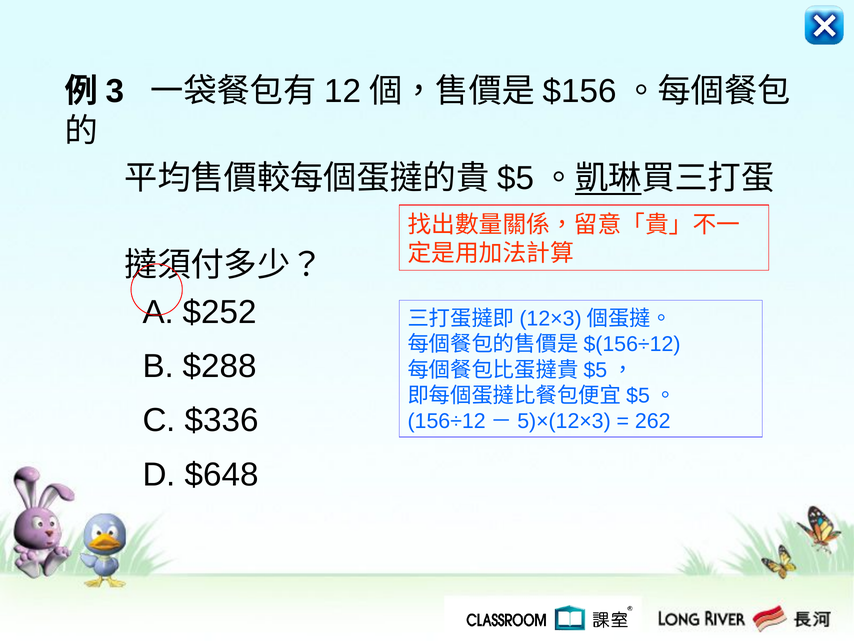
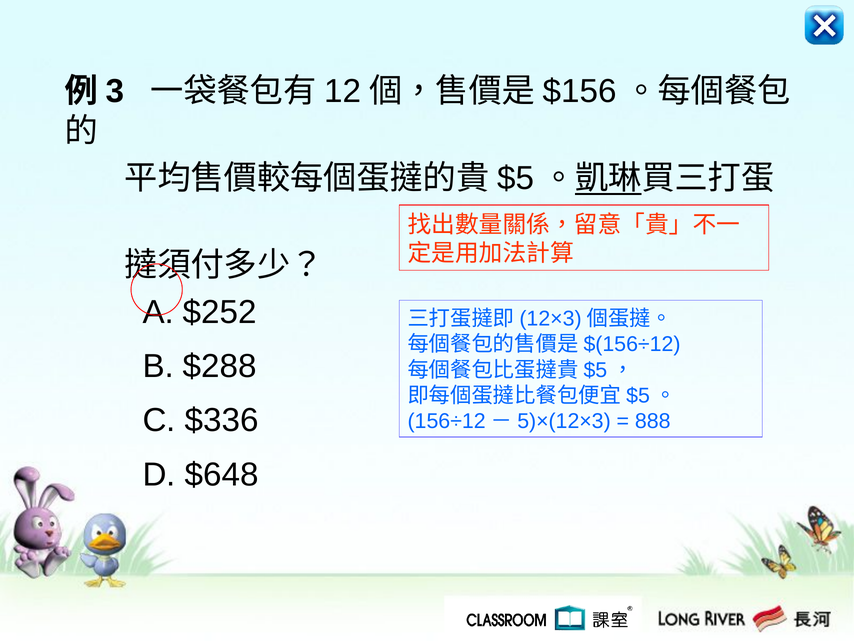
262: 262 -> 888 (653, 421)
